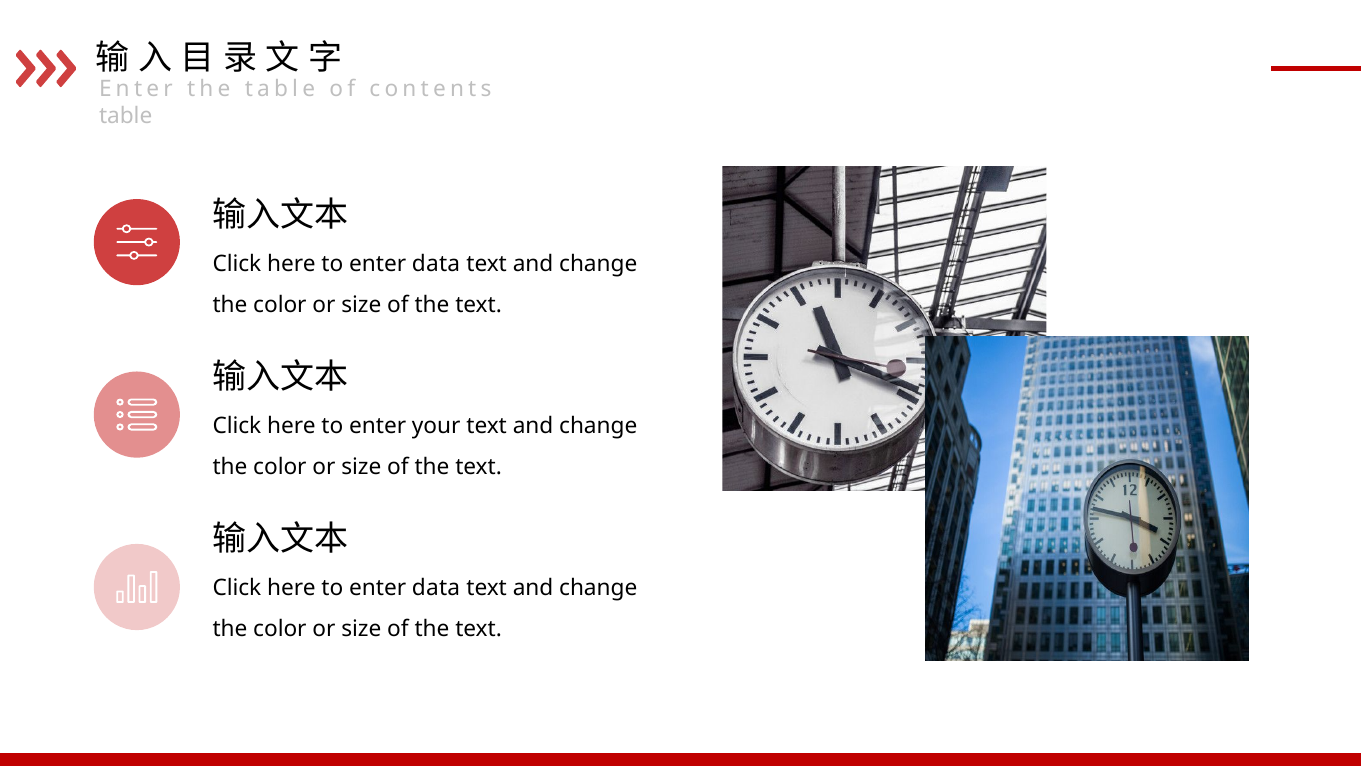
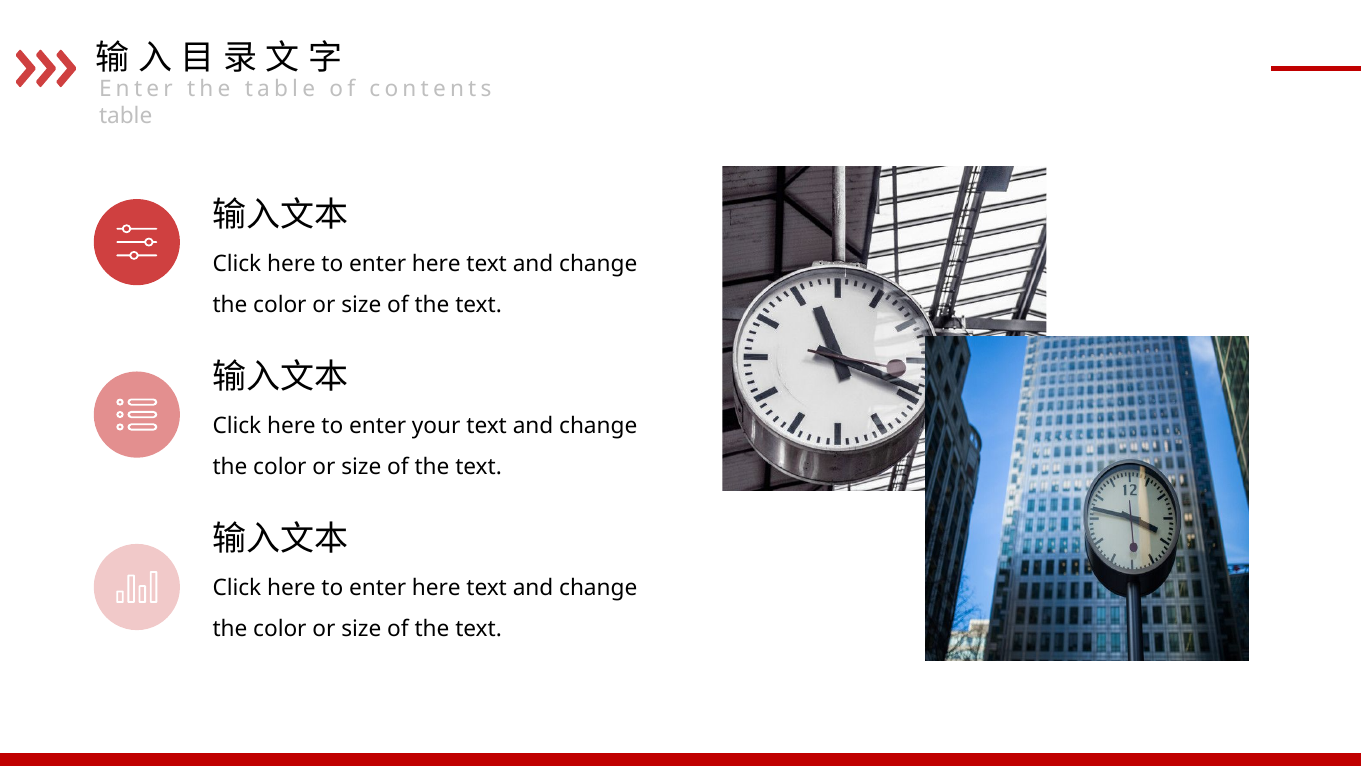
data: data -> here (436, 264)
data: data -> here (436, 588)
